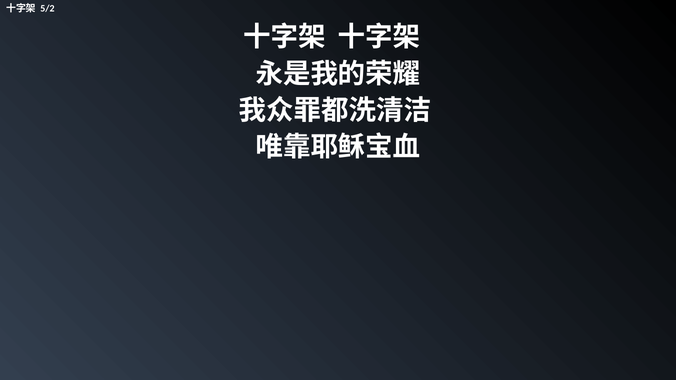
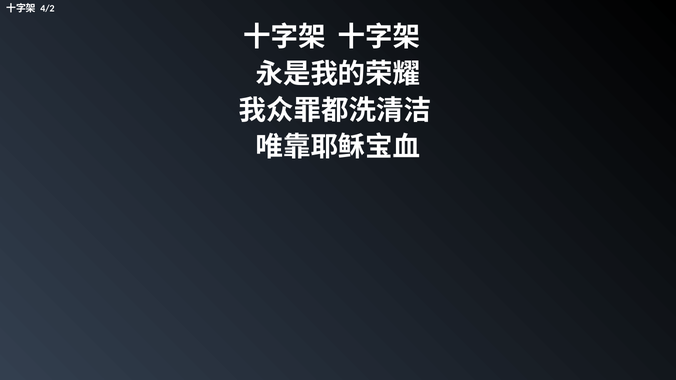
5/2: 5/2 -> 4/2 (47, 8)
